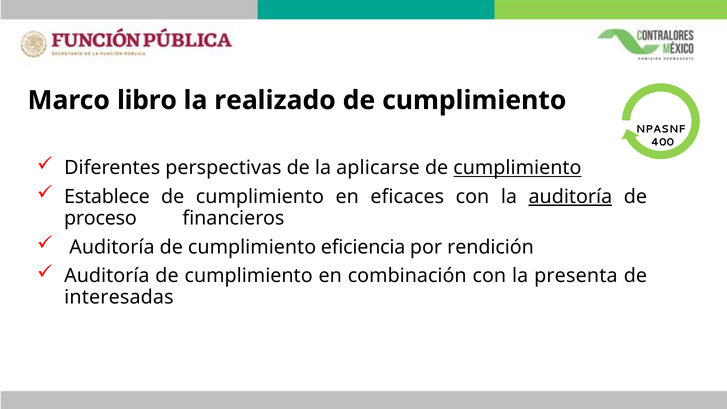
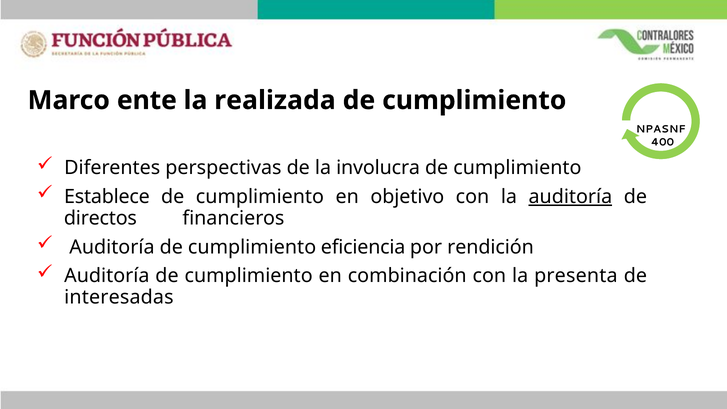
libro: libro -> ente (147, 100)
realizado: realizado -> realizada (275, 100)
aplicarse: aplicarse -> involucra (378, 168)
cumplimiento underline: present -> none (517, 168)
eficaces: eficaces -> objetivo (407, 197)
proceso: proceso -> directos (100, 218)
